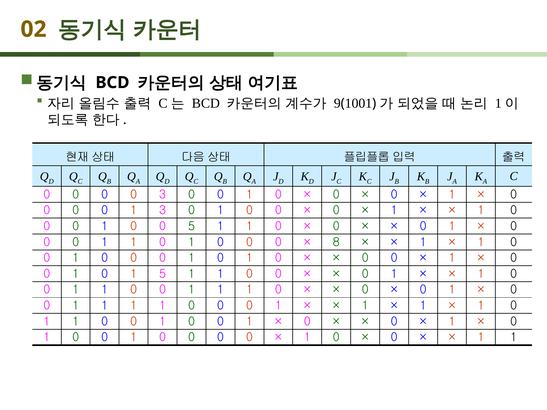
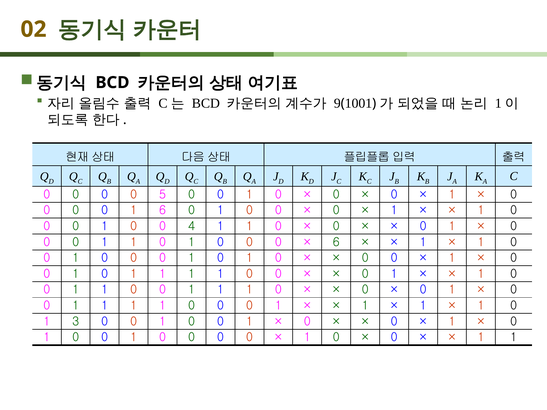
0 3: 3 -> 5 (163, 194)
1 3: 3 -> 6 (163, 210)
0 5: 5 -> 4 (191, 226)
8: 8 -> 6 (336, 242)
1 0 1 5: 5 -> 1 (163, 274)
1: 1 -> 3 (76, 322)
